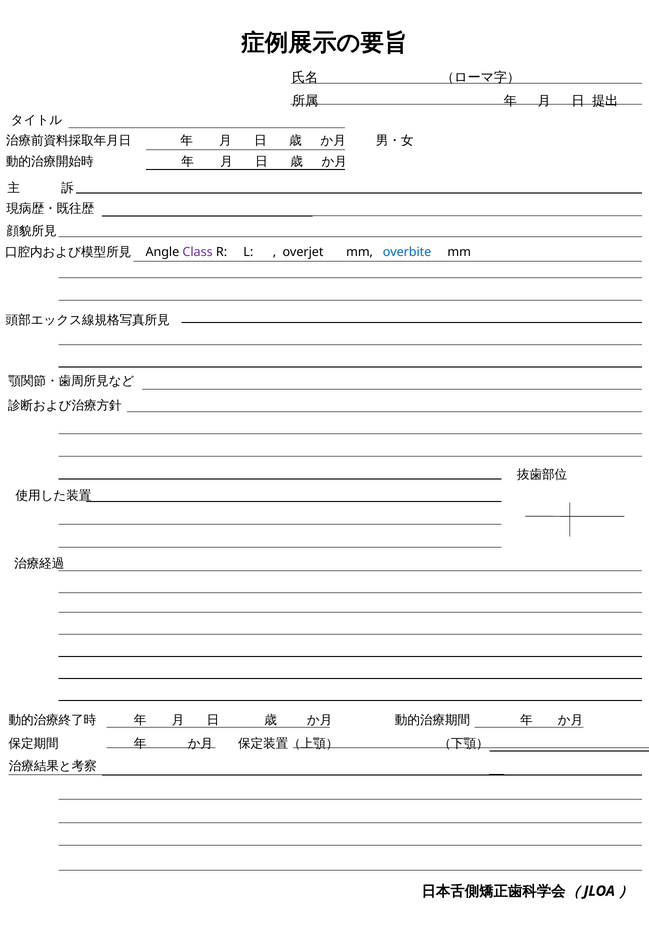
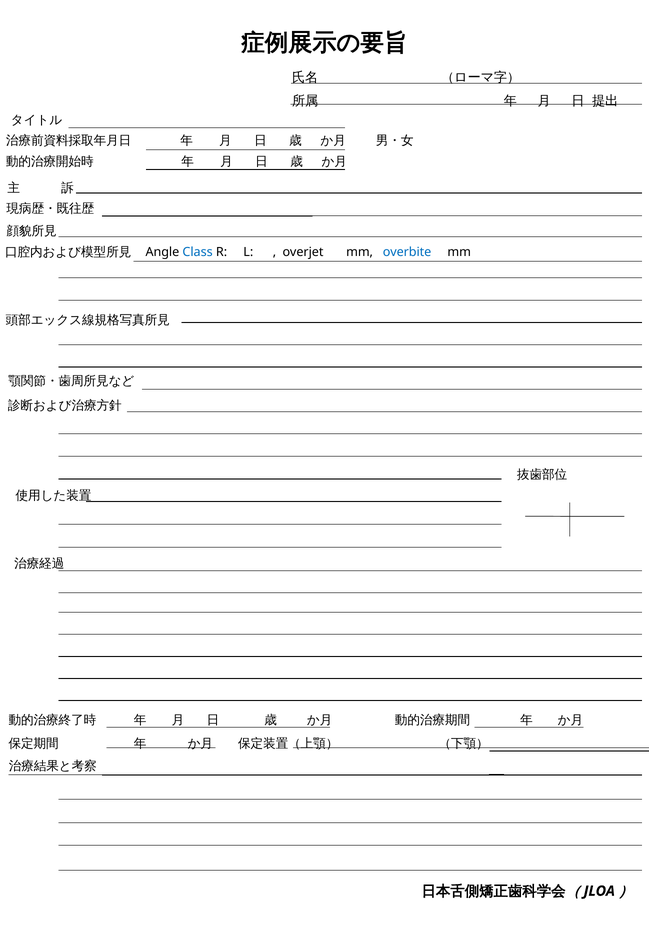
Class colour: purple -> blue (198, 252)
